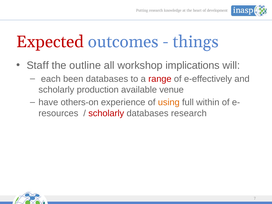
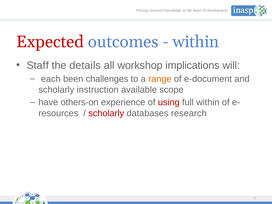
things: things -> within (196, 42)
outline: outline -> details (85, 65)
been databases: databases -> challenges (107, 79)
range colour: red -> orange (160, 79)
e-effectively: e-effectively -> e-document (208, 79)
production: production -> instruction (98, 90)
venue: venue -> scope (172, 90)
using colour: orange -> red (169, 102)
